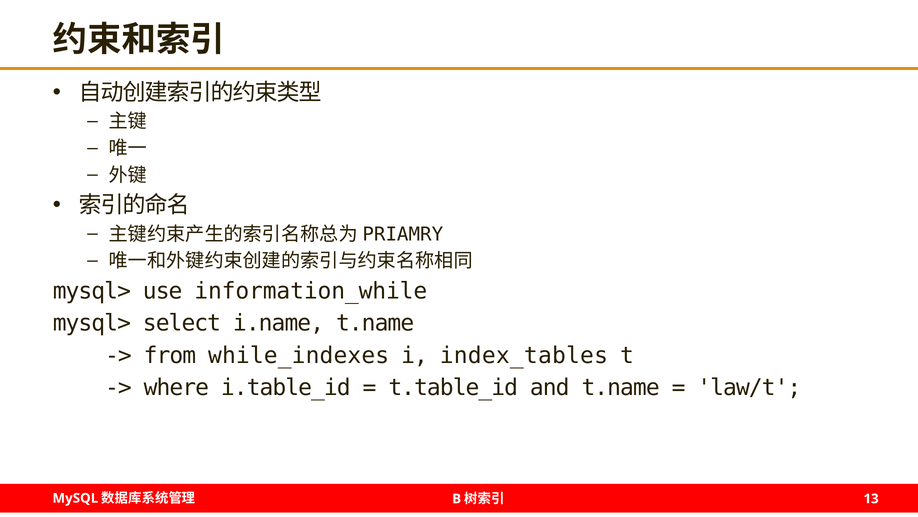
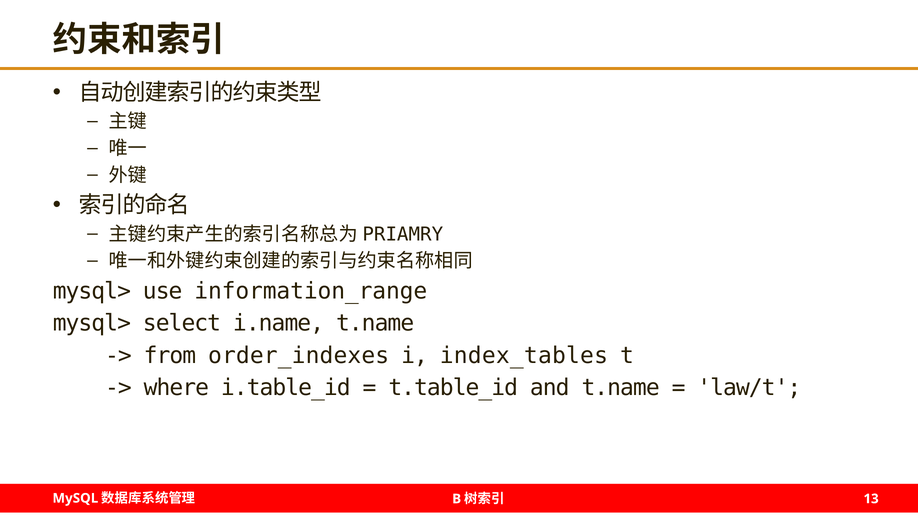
information_while: information_while -> information_range (311, 291)
while_indexes: while_indexes -> order_indexes (299, 355)
